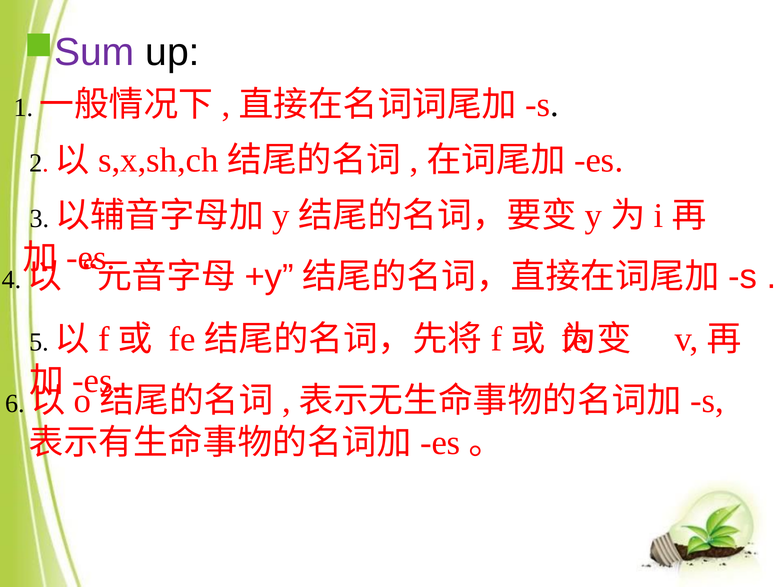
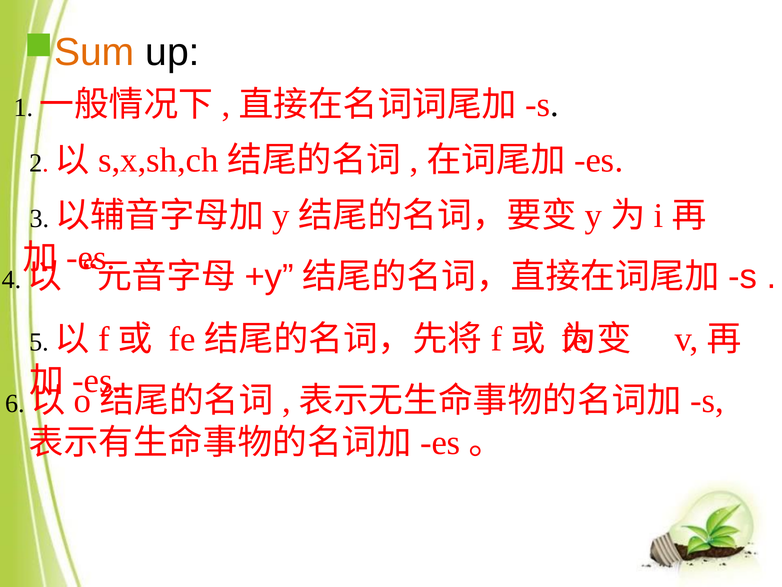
Sum colour: purple -> orange (94, 52)
